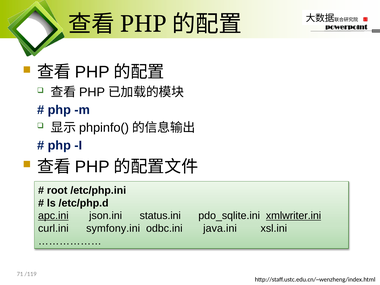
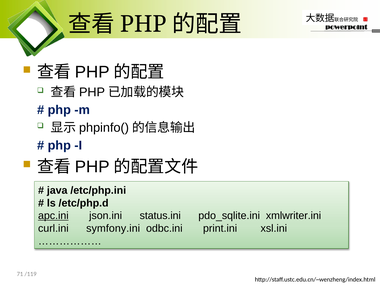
root: root -> java (57, 190)
xmlwriter.ini underline: present -> none (294, 216)
java.ini: java.ini -> print.ini (220, 228)
